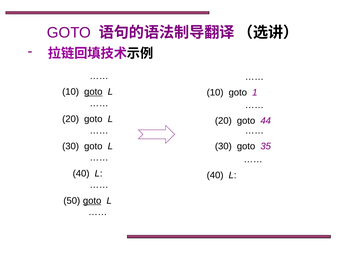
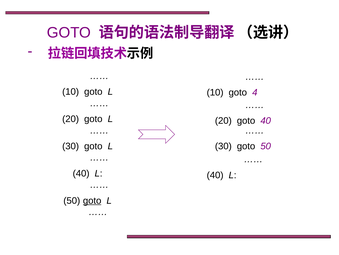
goto underline: present -> none (93, 92)
1: 1 -> 4 (255, 92)
goto 44: 44 -> 40 (266, 120)
goto 35: 35 -> 50 (266, 146)
